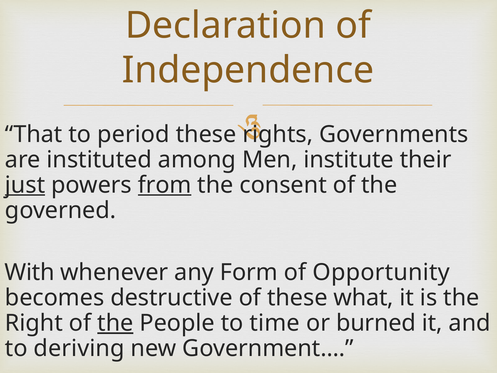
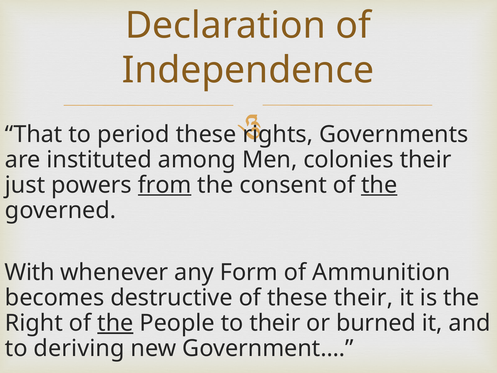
institute: institute -> colonies (349, 160)
just underline: present -> none (25, 185)
the underline: none -> present (379, 185)
Opportunity: Opportunity -> Ammunition (381, 272)
these what: what -> their (363, 297)
to time: time -> their (275, 323)
